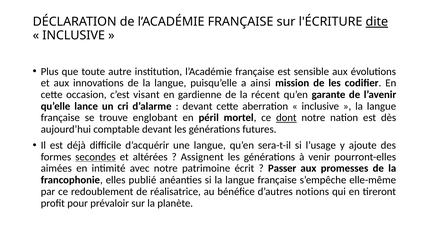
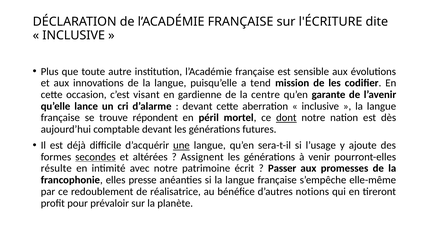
dite underline: present -> none (377, 22)
ainsi: ainsi -> tend (261, 83)
récent: récent -> centre (266, 95)
englobant: englobant -> répondent (155, 118)
une underline: none -> present (181, 146)
aimées: aimées -> résulte (56, 169)
publié: publié -> presse (143, 180)
